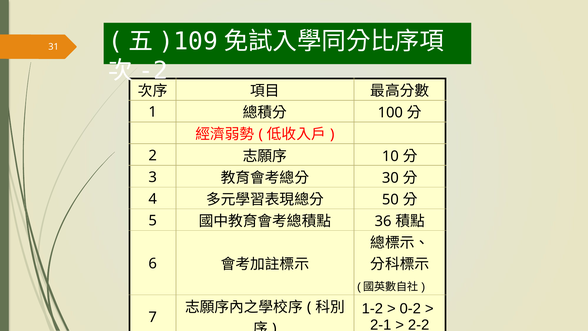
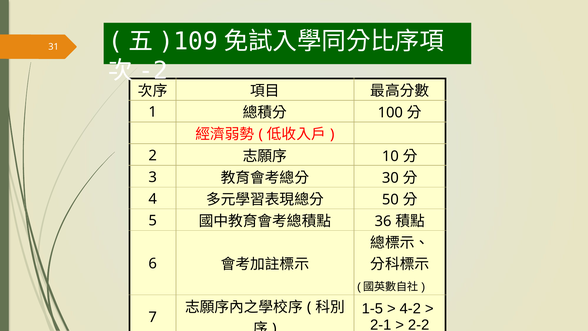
1-2: 1-2 -> 1-5 (372, 308)
0-2: 0-2 -> 4-2 (410, 308)
